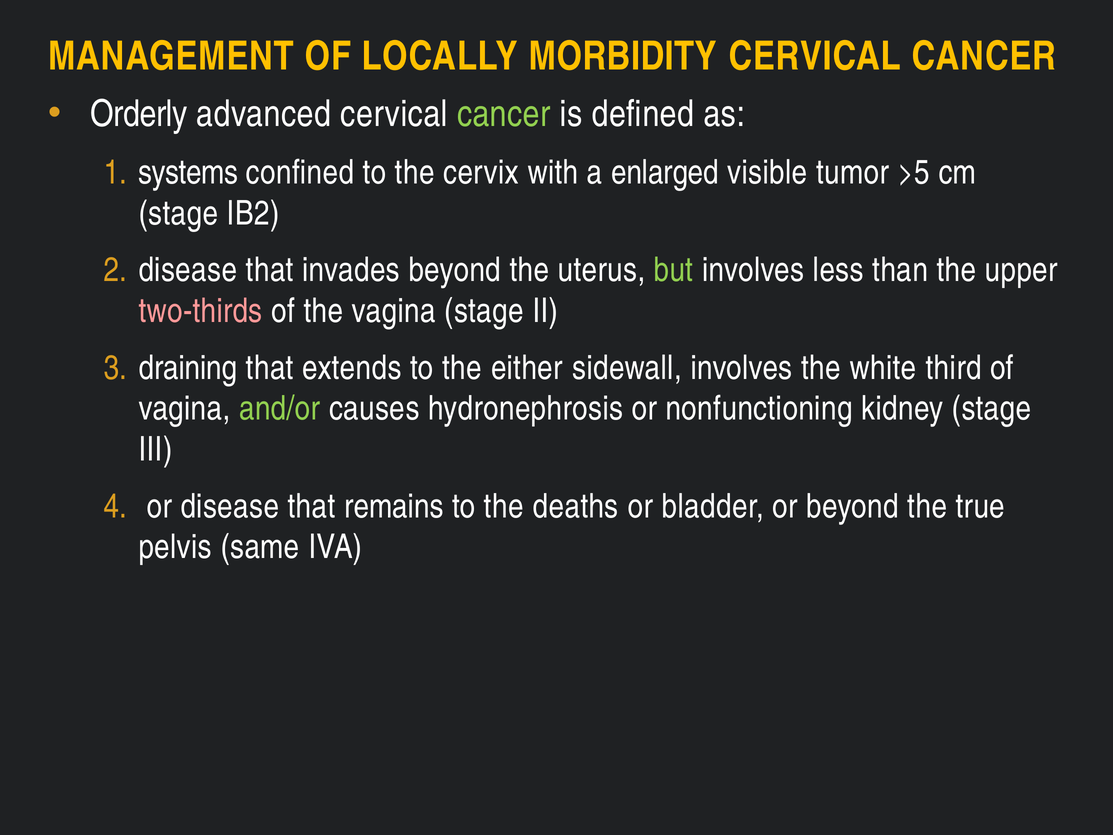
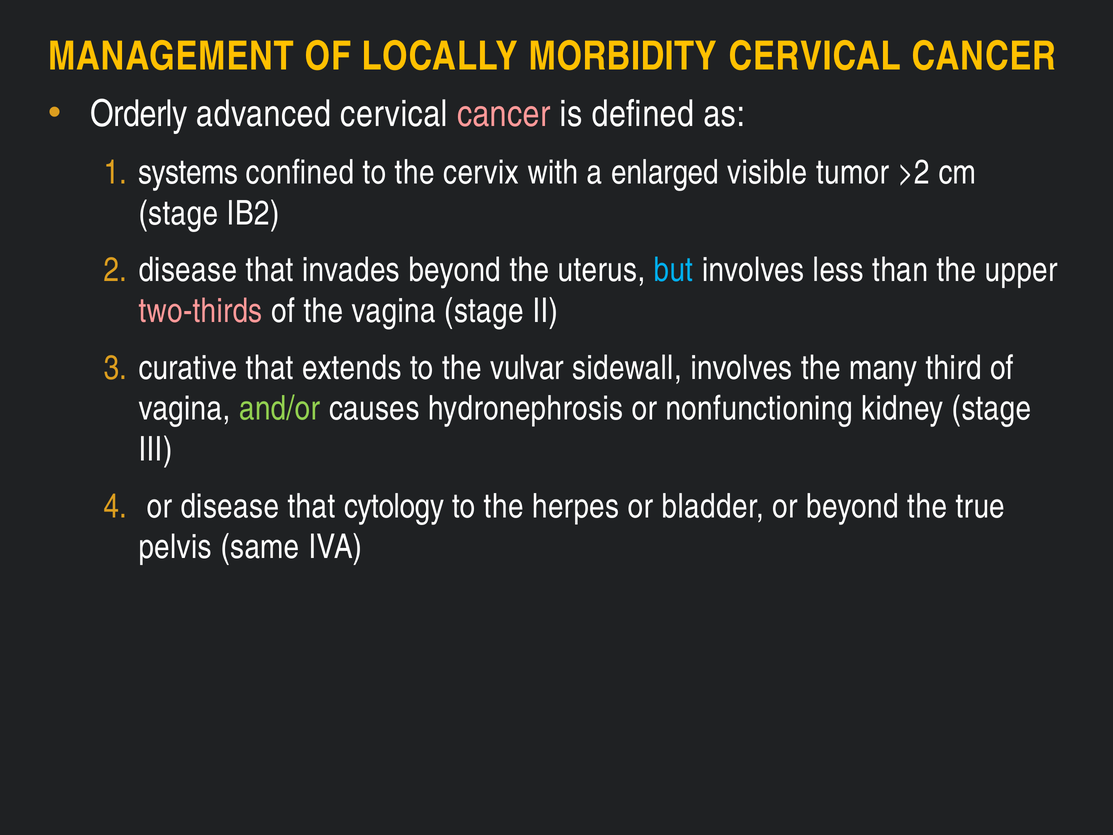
cancer colour: light green -> pink (504, 114)
>5: >5 -> >2 (914, 172)
but colour: light green -> light blue (673, 270)
draining: draining -> curative (188, 368)
either: either -> vulvar (527, 368)
white: white -> many (883, 368)
remains: remains -> cytology (394, 506)
deaths: deaths -> herpes (576, 506)
